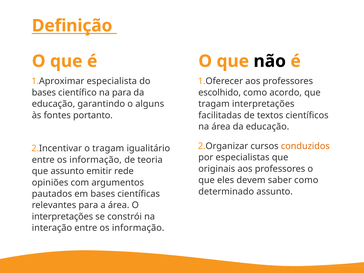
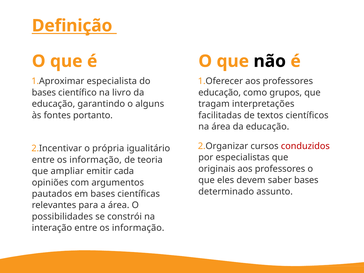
na para: para -> livro (122, 93)
escolhido: escolhido -> educação (220, 93)
acordo: acordo -> grupos (286, 93)
conduzidos colour: orange -> red (305, 146)
o tragam: tragam -> própria (108, 148)
que assunto: assunto -> ampliar (67, 171)
rede: rede -> cada (124, 171)
saber como: como -> bases (306, 180)
interpretações: interpretações -> possibilidades (62, 217)
